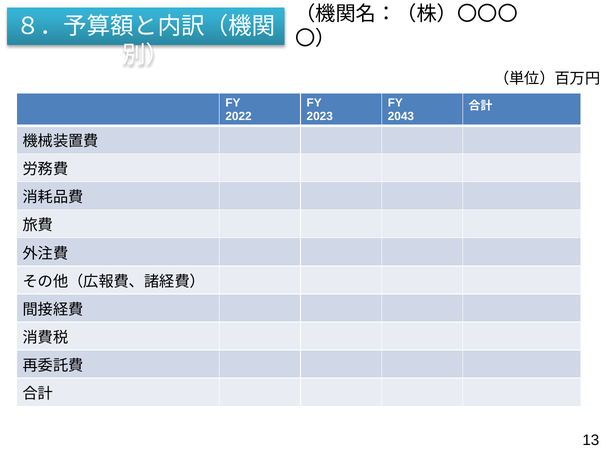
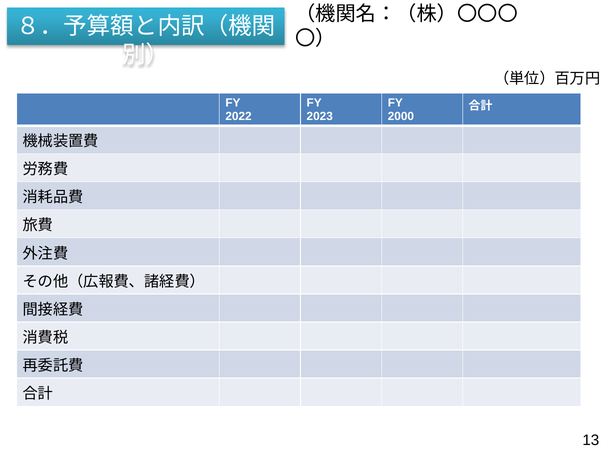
2043: 2043 -> 2000 (401, 116)
